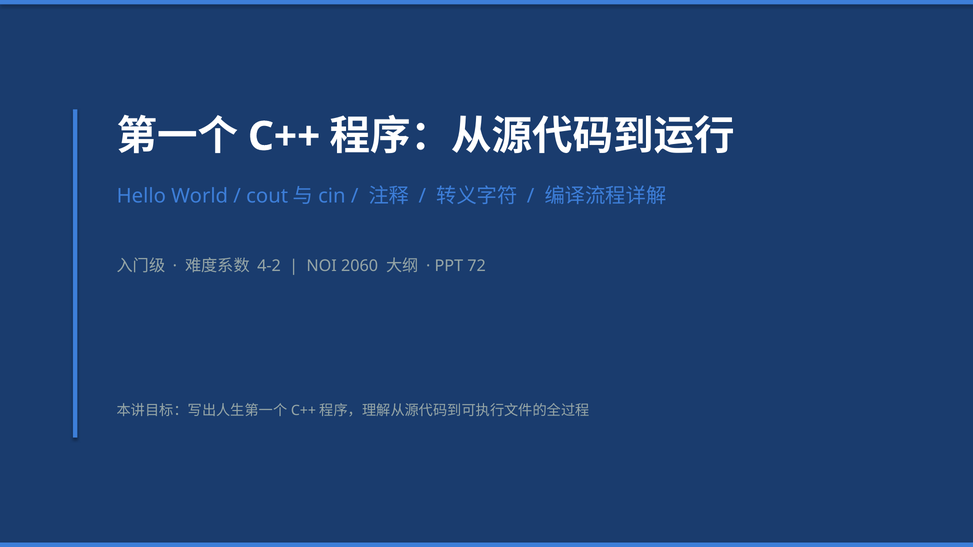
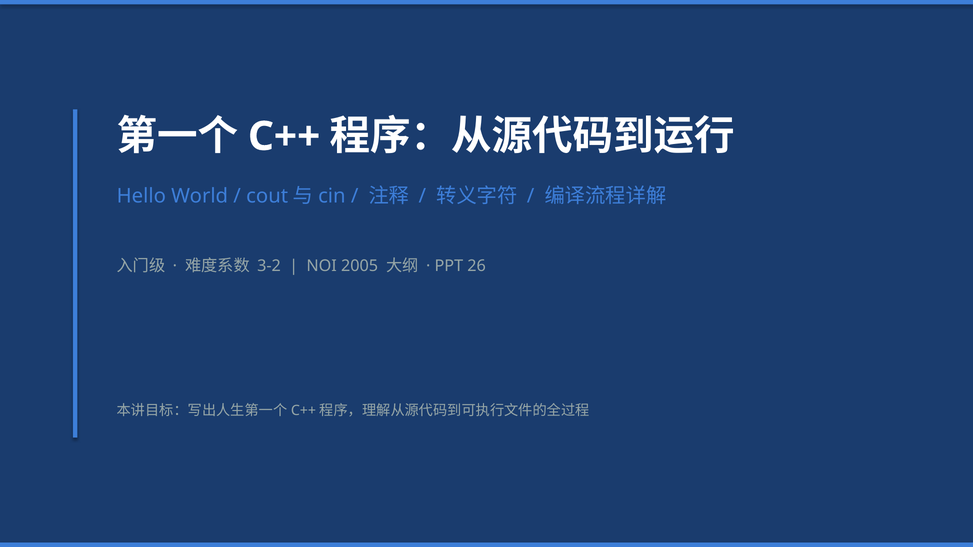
4-2: 4-2 -> 3-2 (269, 266)
2060: 2060 -> 2005 (360, 266)
72: 72 -> 26 (477, 266)
